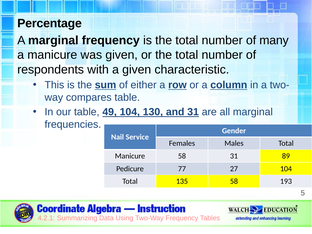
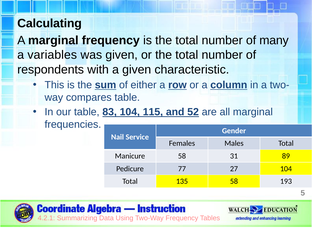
Percentage: Percentage -> Calculating (50, 23)
a manicure: manicure -> variables (52, 55)
49: 49 -> 83 (110, 112)
130: 130 -> 115 (153, 112)
and 31: 31 -> 52 (193, 112)
